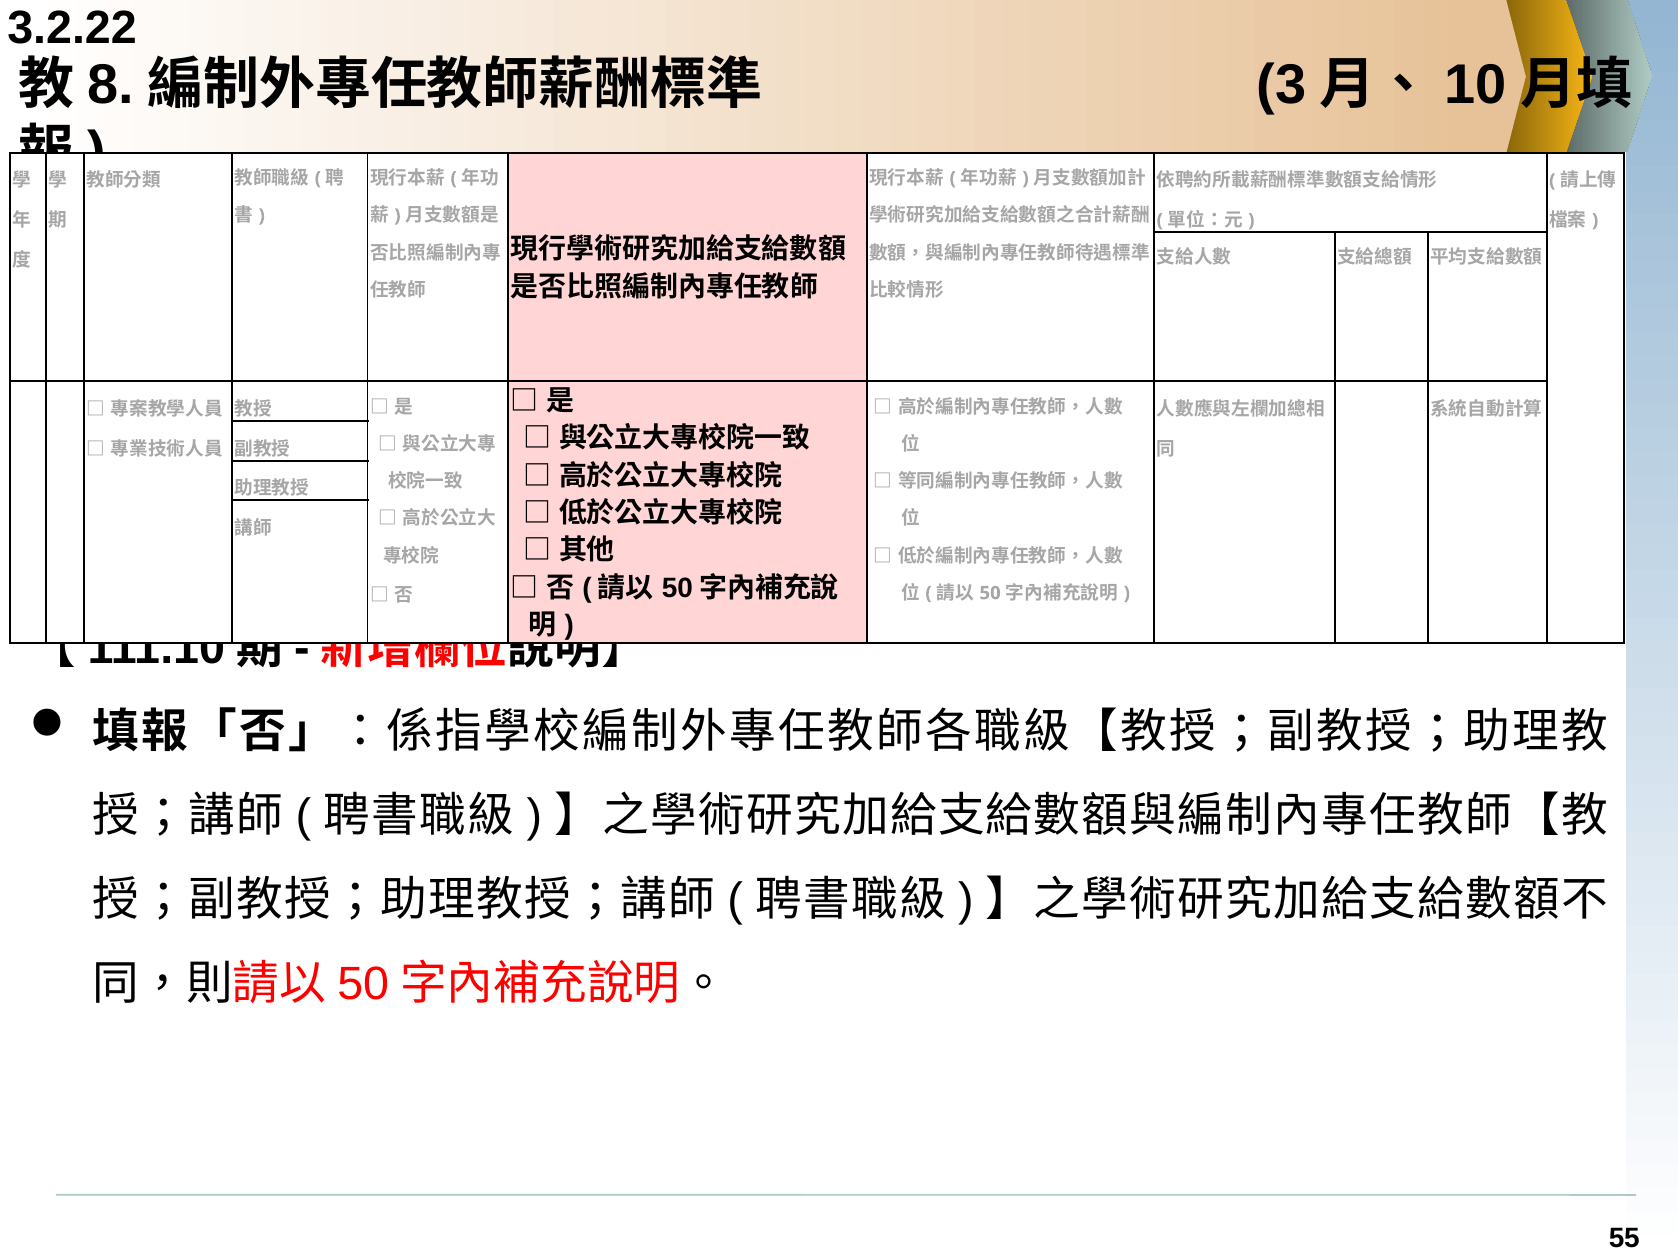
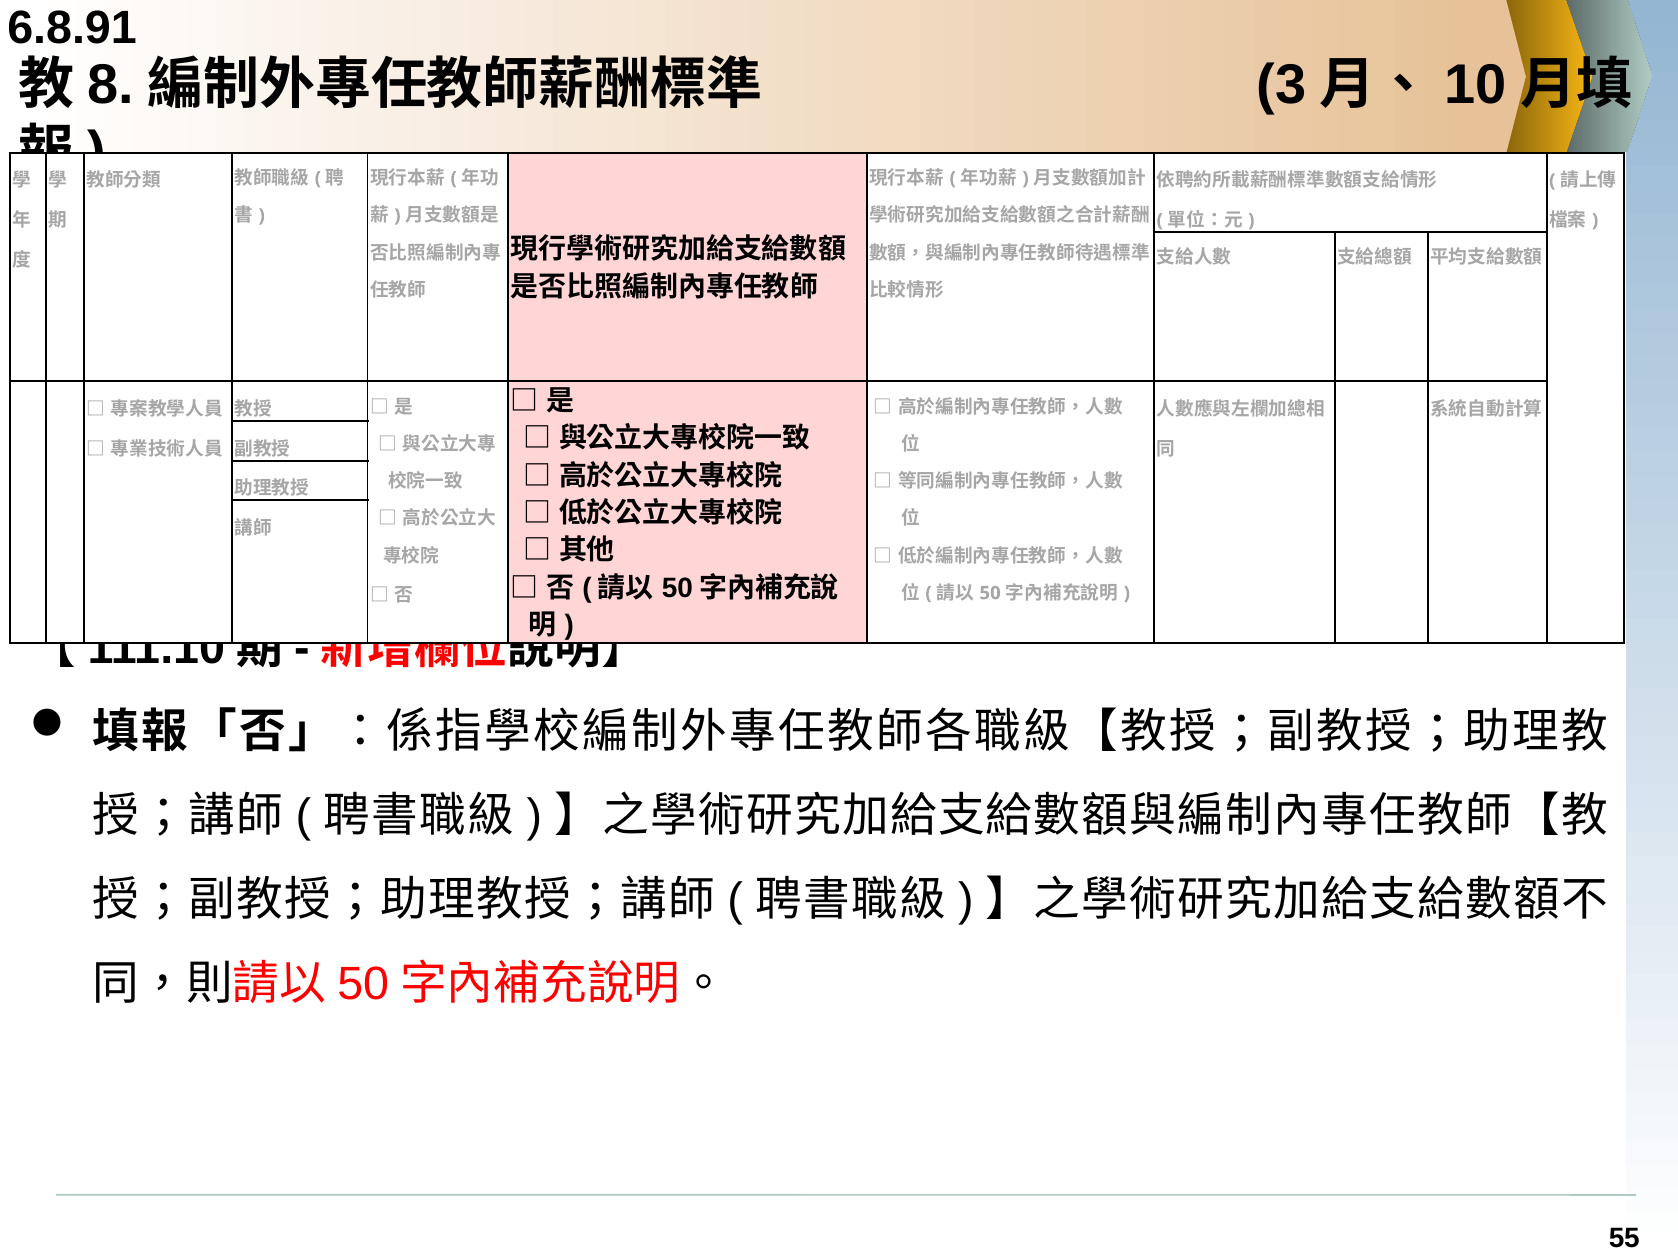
3.2.22: 3.2.22 -> 6.8.91 (72, 28)
